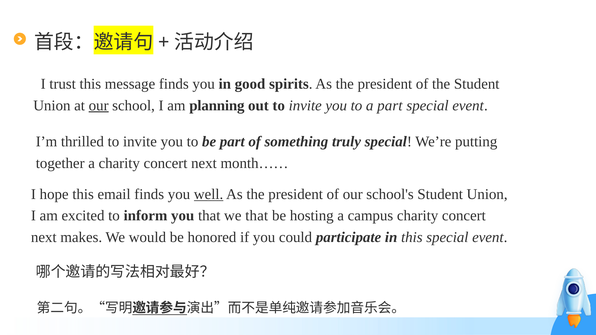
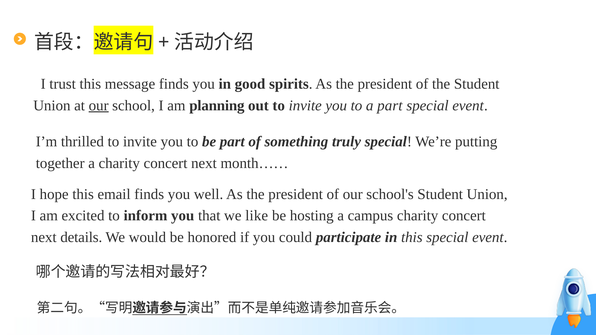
well underline: present -> none (209, 194)
we that: that -> like (257, 216)
makes: makes -> details (81, 237)
